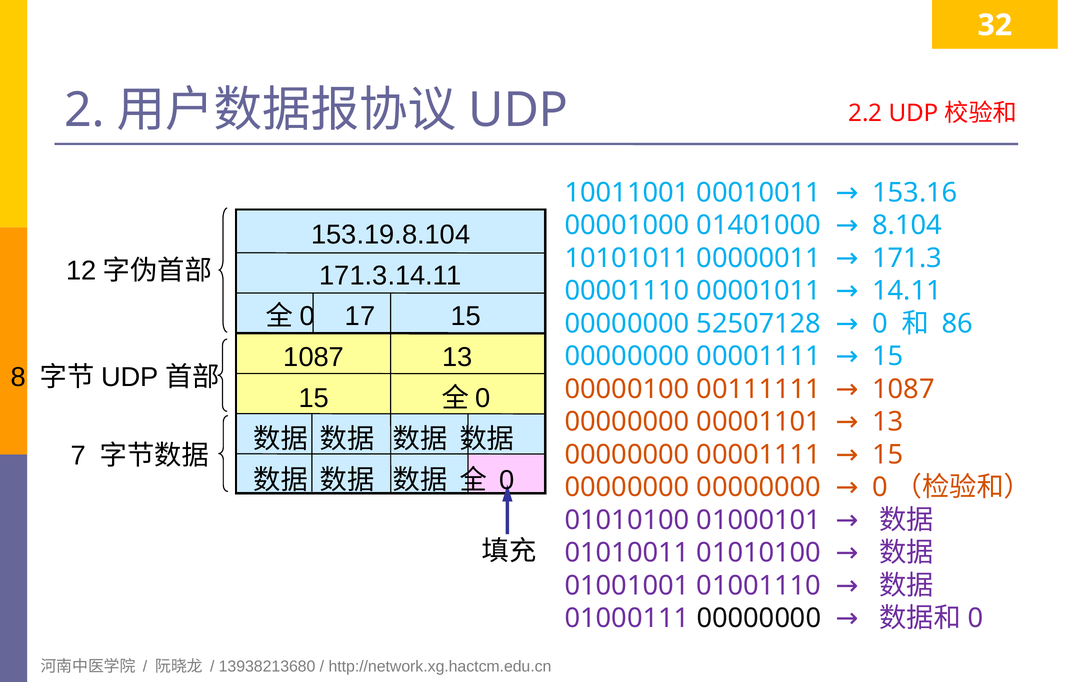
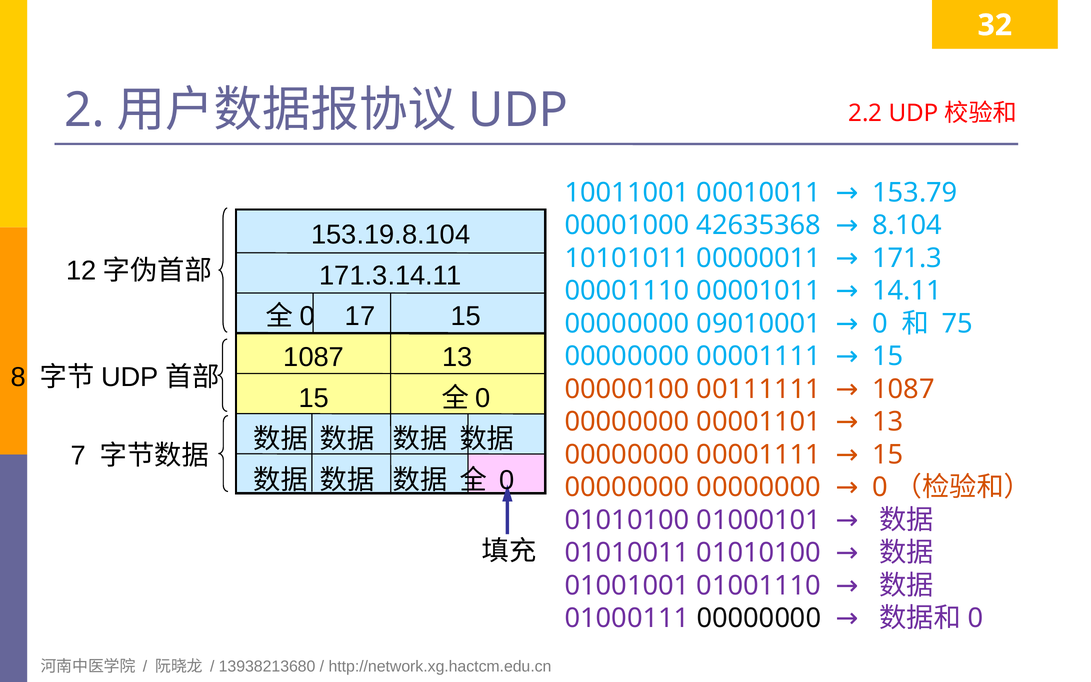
153.16: 153.16 -> 153.79 (915, 193)
01401000: 01401000 -> 42635368 (759, 225)
86: 86 -> 75 (957, 324)
52507128: 52507128 -> 09010001 (759, 324)
